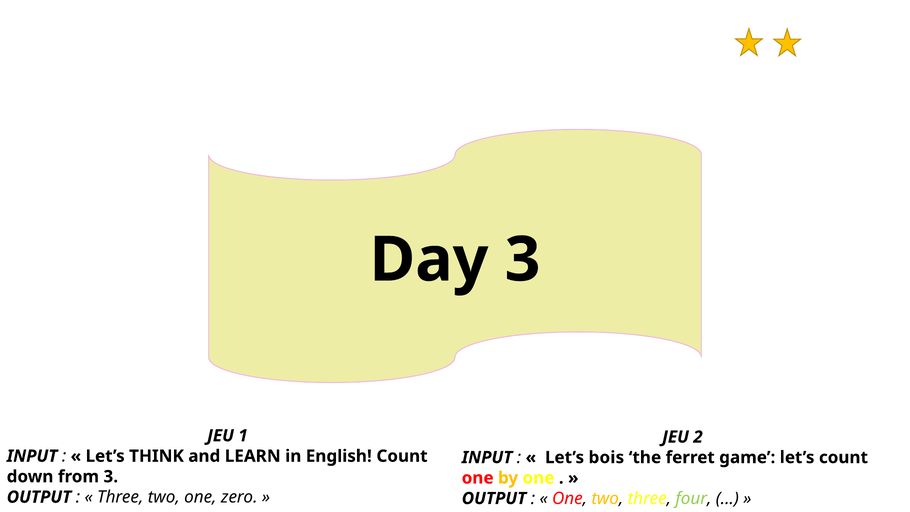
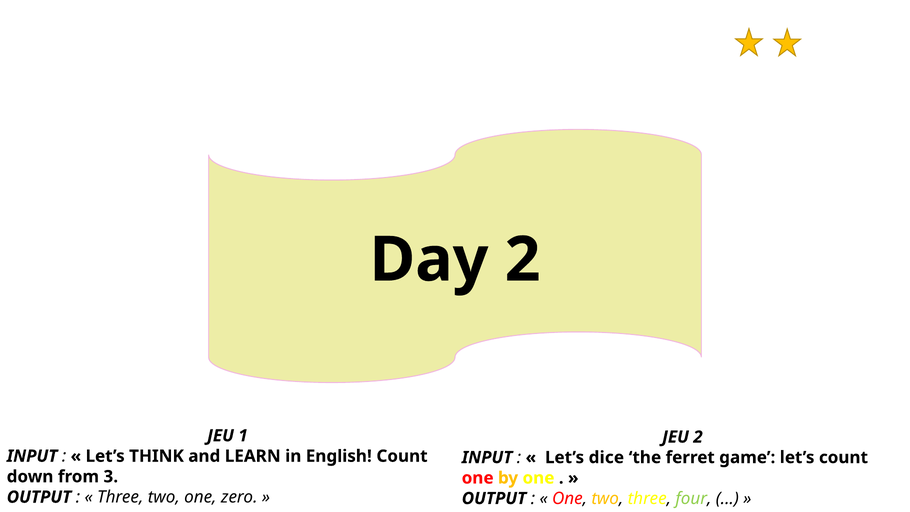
Day 3: 3 -> 2 (523, 260)
bois: bois -> dice (606, 457)
